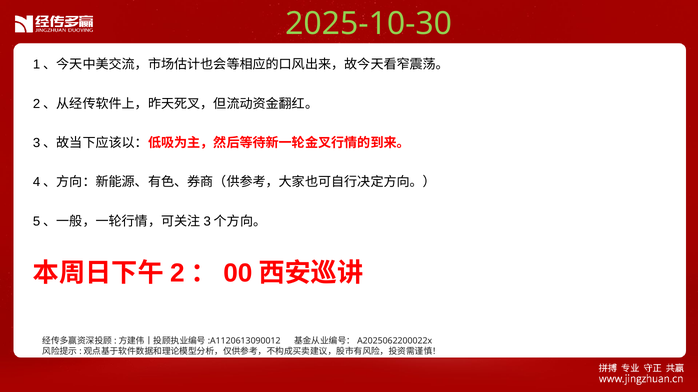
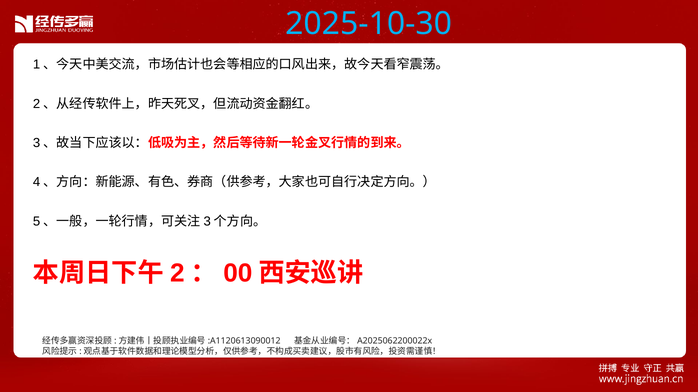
2025-10-30 colour: light green -> light blue (369, 24)
